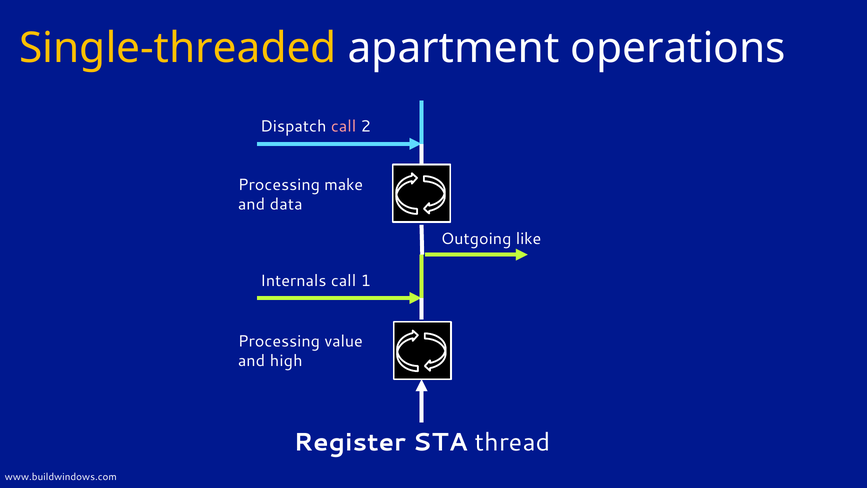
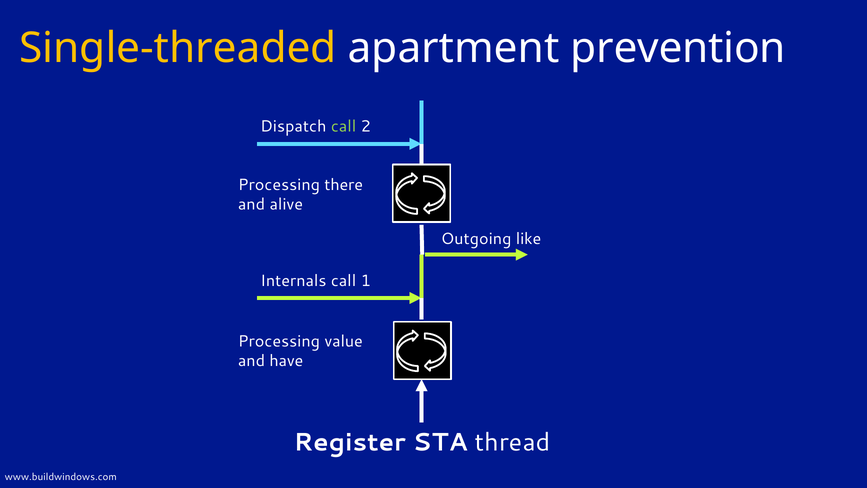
operations: operations -> prevention (678, 48)
call colour: pink -> light green (344, 126)
make: make -> there (344, 185)
data: data -> alive (286, 204)
high: high -> have (286, 361)
